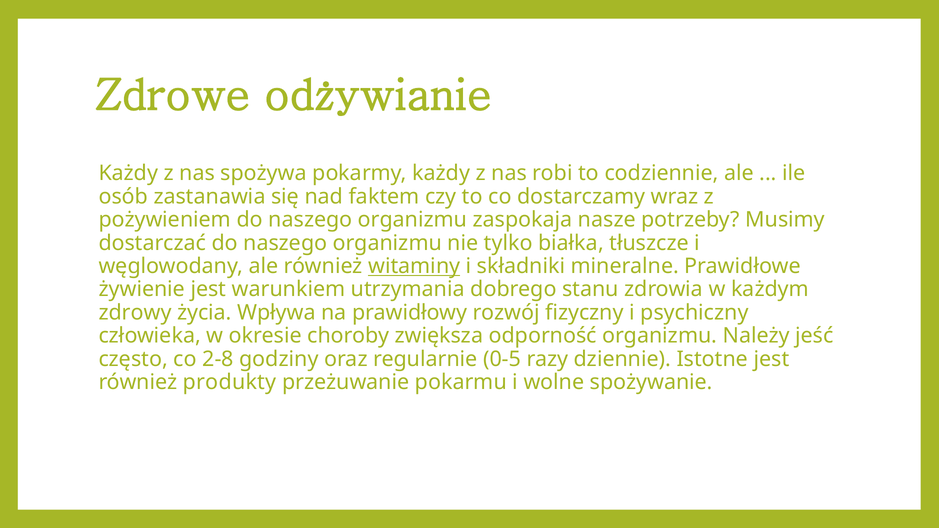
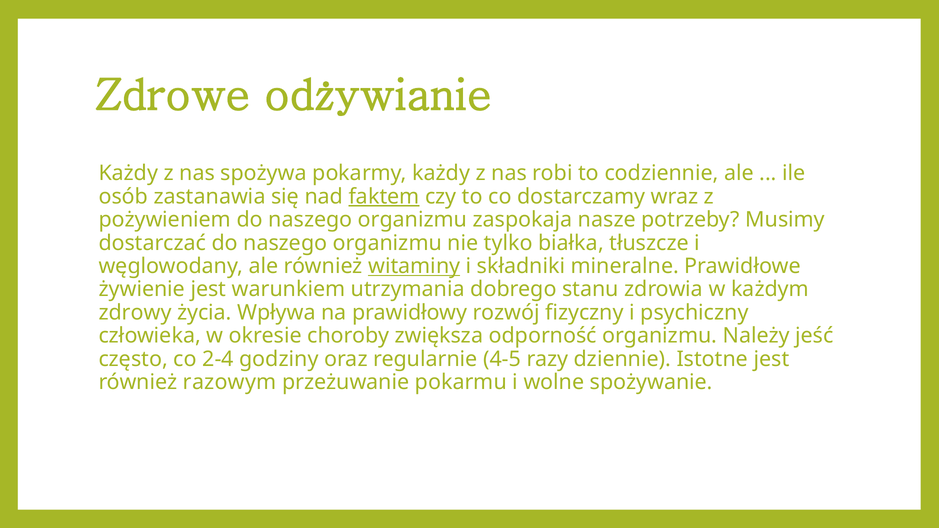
faktem underline: none -> present (384, 197)
2-8: 2-8 -> 2-4 (218, 359)
0-5: 0-5 -> 4-5 (502, 359)
produkty: produkty -> razowym (230, 382)
